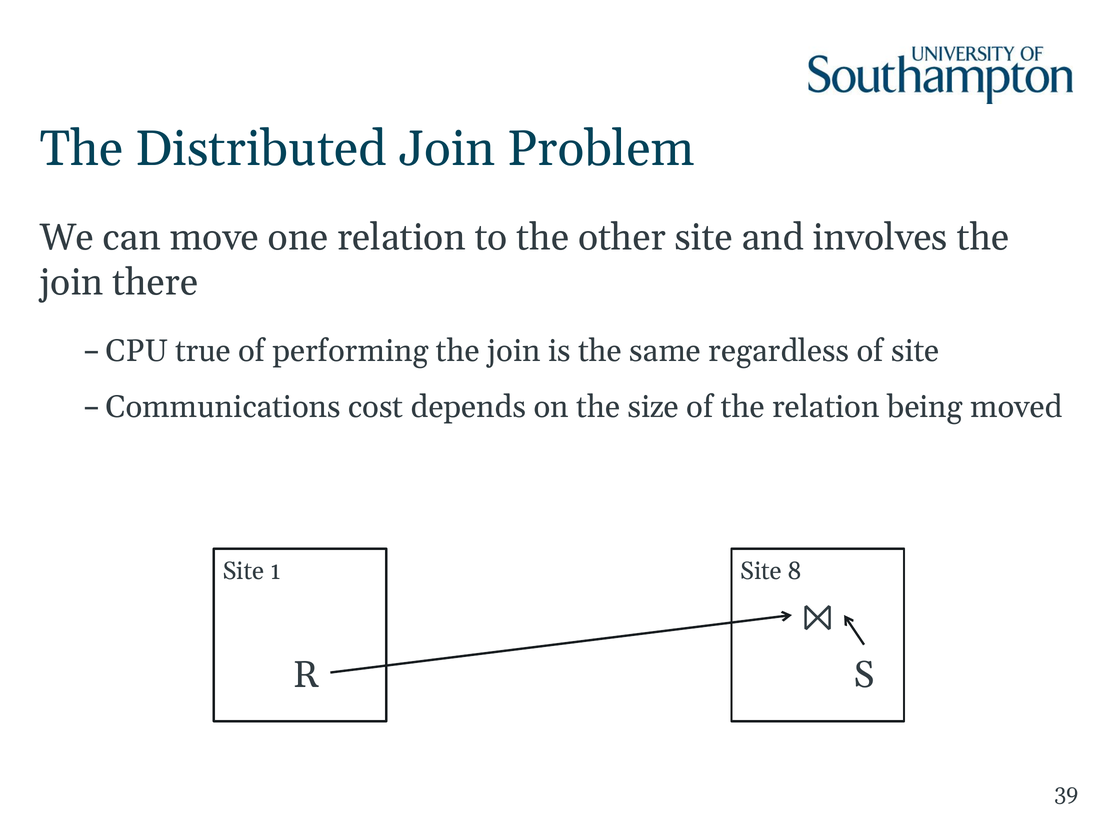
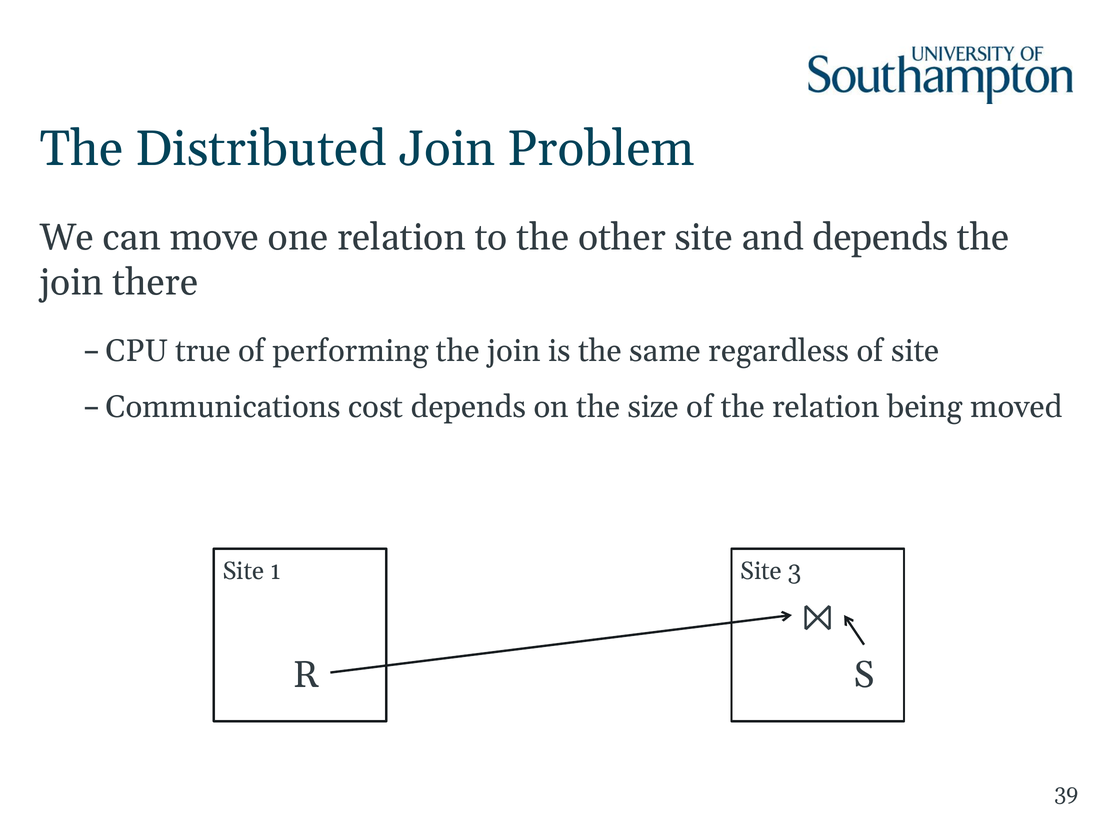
and involves: involves -> depends (880, 237)
8: 8 -> 3 (795, 571)
